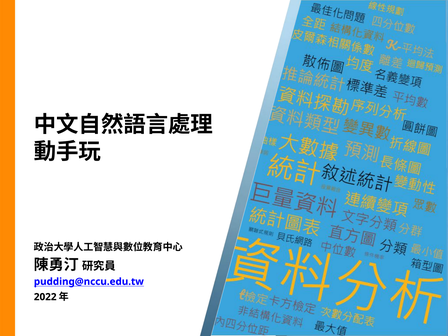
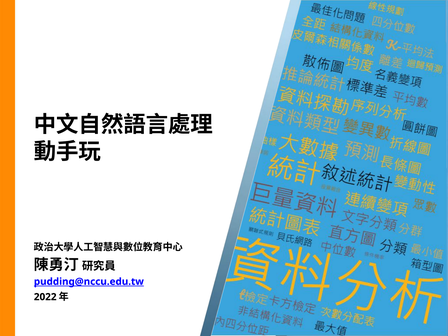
pudding@nccu.edu.tw underline: none -> present (89, 282)
